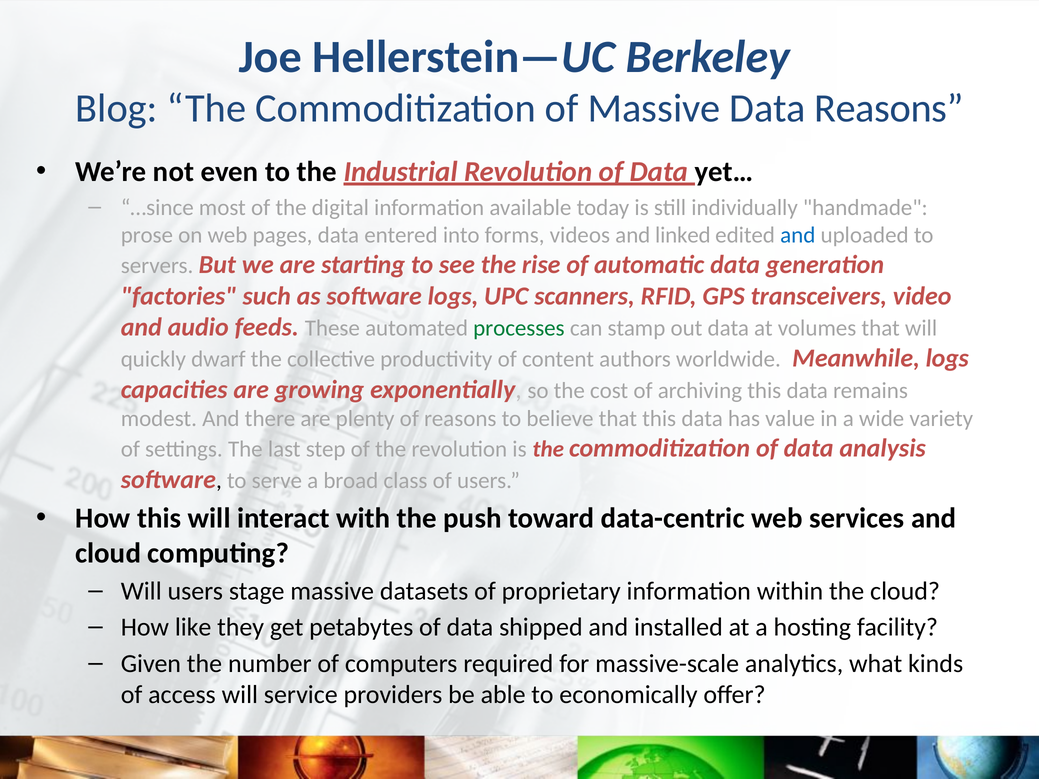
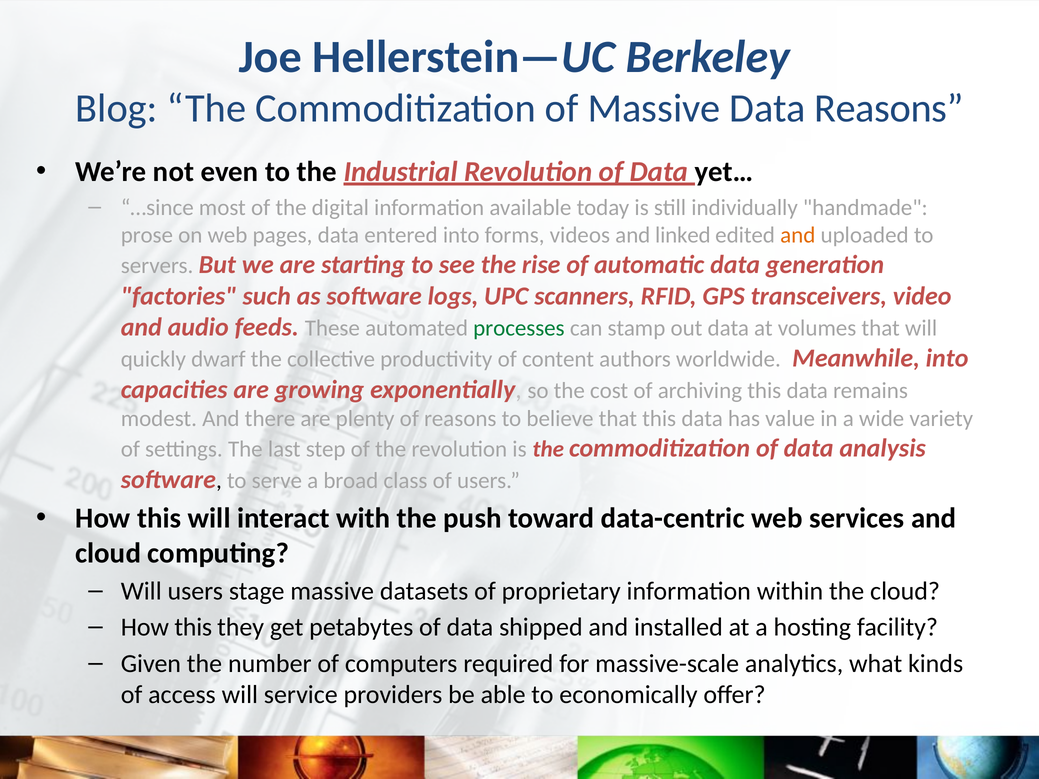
and colour: blue -> orange (798, 235)
Meanwhile logs: logs -> into (947, 359)
like: like -> this (193, 628)
